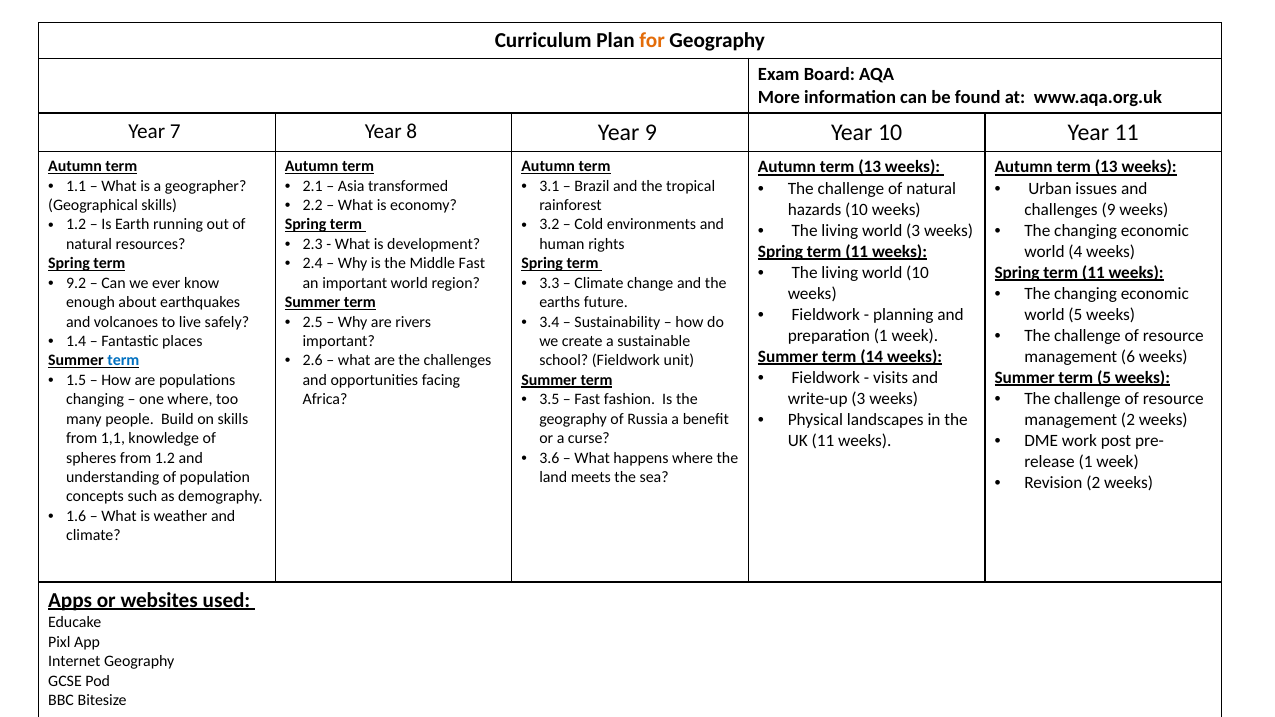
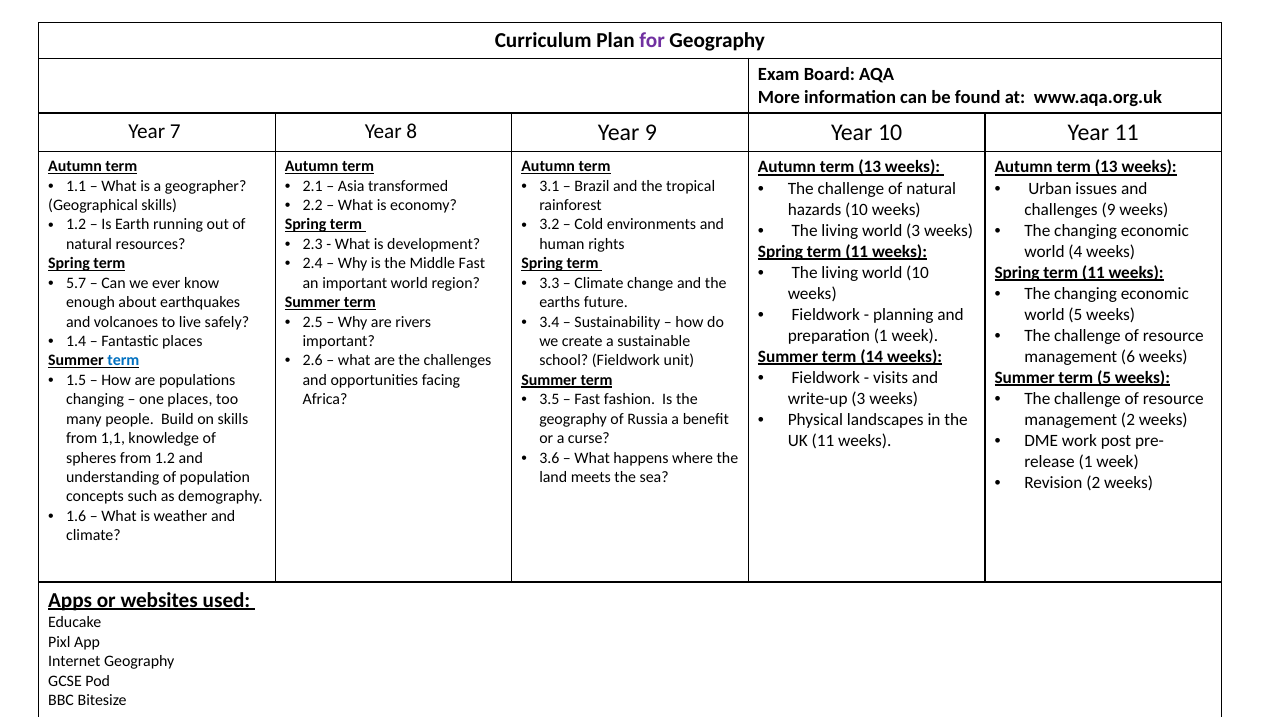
for colour: orange -> purple (652, 41)
9.2: 9.2 -> 5.7 (76, 283)
one where: where -> places (190, 400)
